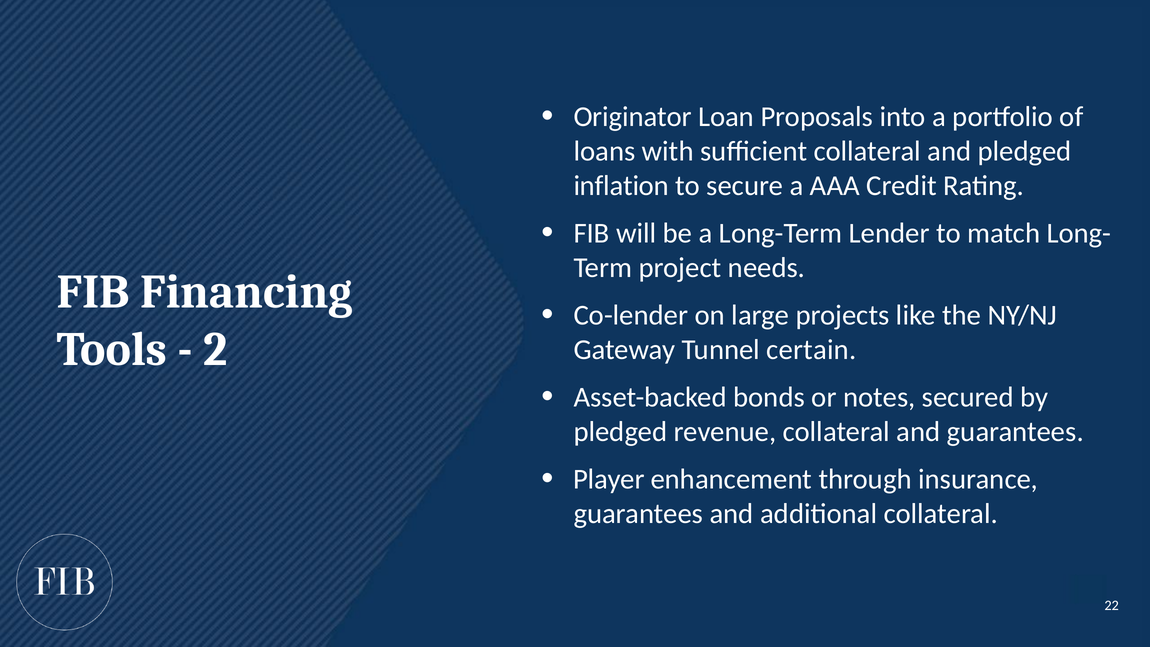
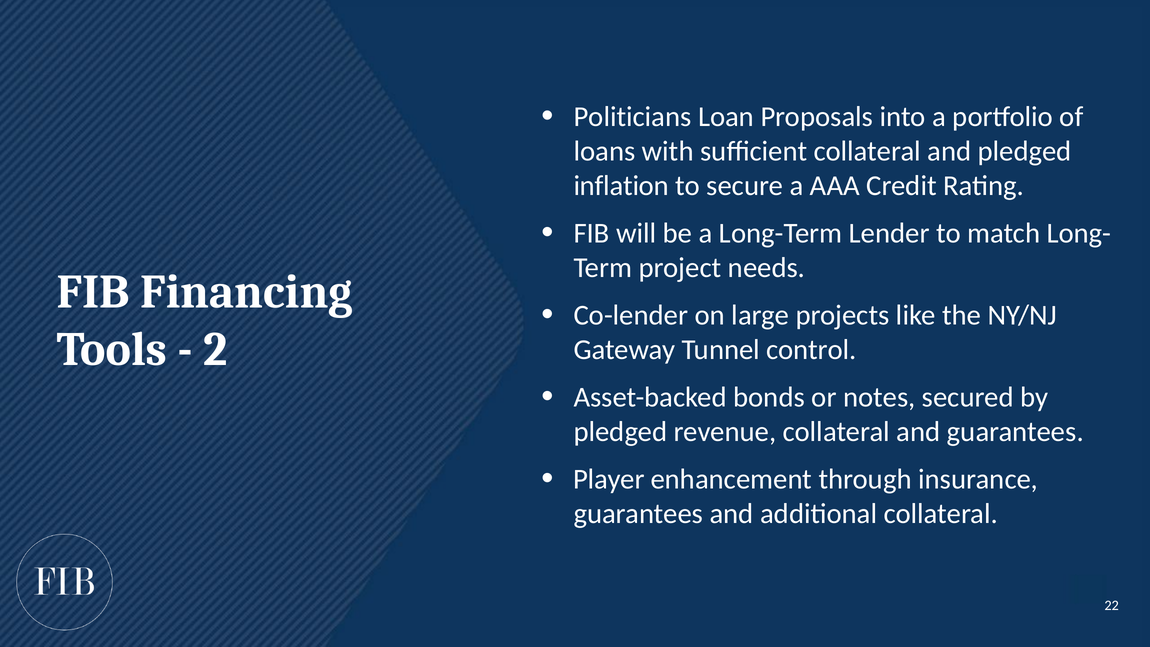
Originator: Originator -> Politicians (633, 117)
certain: certain -> control (812, 350)
